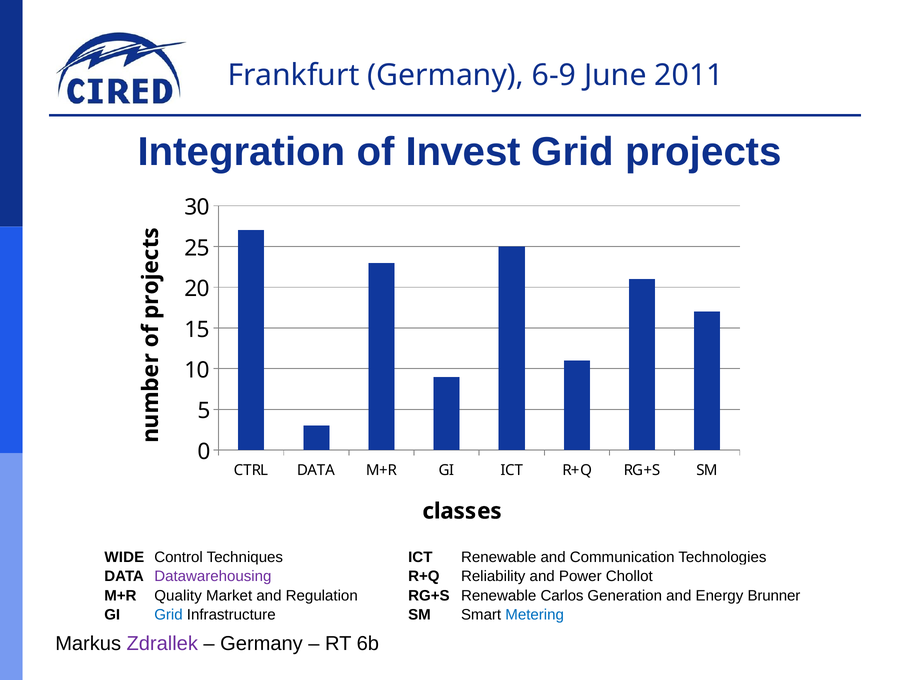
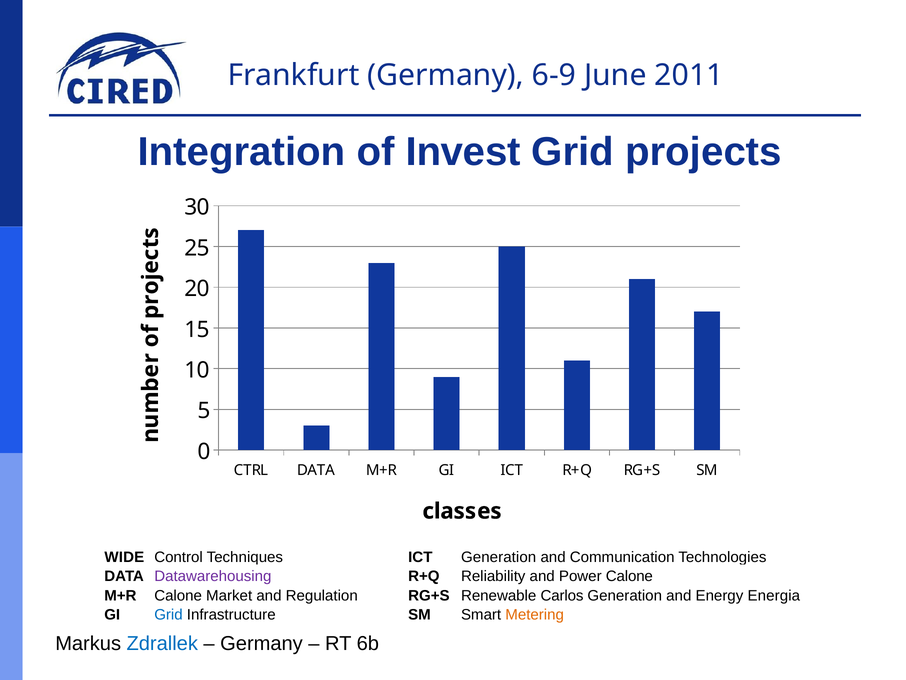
ICT Renewable: Renewable -> Generation (499, 557)
Power Chollot: Chollot -> Calone (629, 576)
M+R Quality: Quality -> Calone (178, 595)
Brunner: Brunner -> Energia (774, 595)
Metering colour: blue -> orange (535, 614)
Zdrallek colour: purple -> blue (162, 643)
